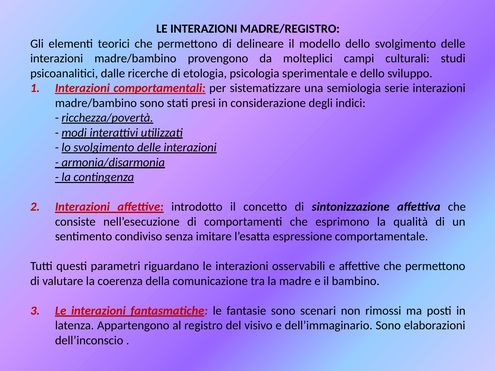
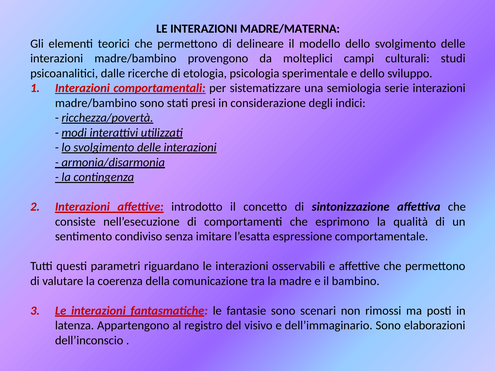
MADRE/REGISTRO: MADRE/REGISTRO -> MADRE/MATERNA (290, 29)
